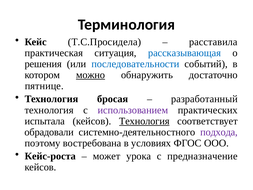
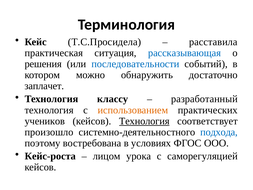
можно underline: present -> none (91, 75)
пятнице: пятнице -> заплачет (44, 86)
бросая: бросая -> классу (113, 99)
использованием colour: purple -> orange (133, 110)
испытала: испытала -> учеников (45, 121)
обрадовали: обрадовали -> произошло (49, 132)
подхода colour: purple -> blue (219, 132)
может: может -> лицом (107, 156)
предназначение: предназначение -> саморегуляцией (203, 156)
